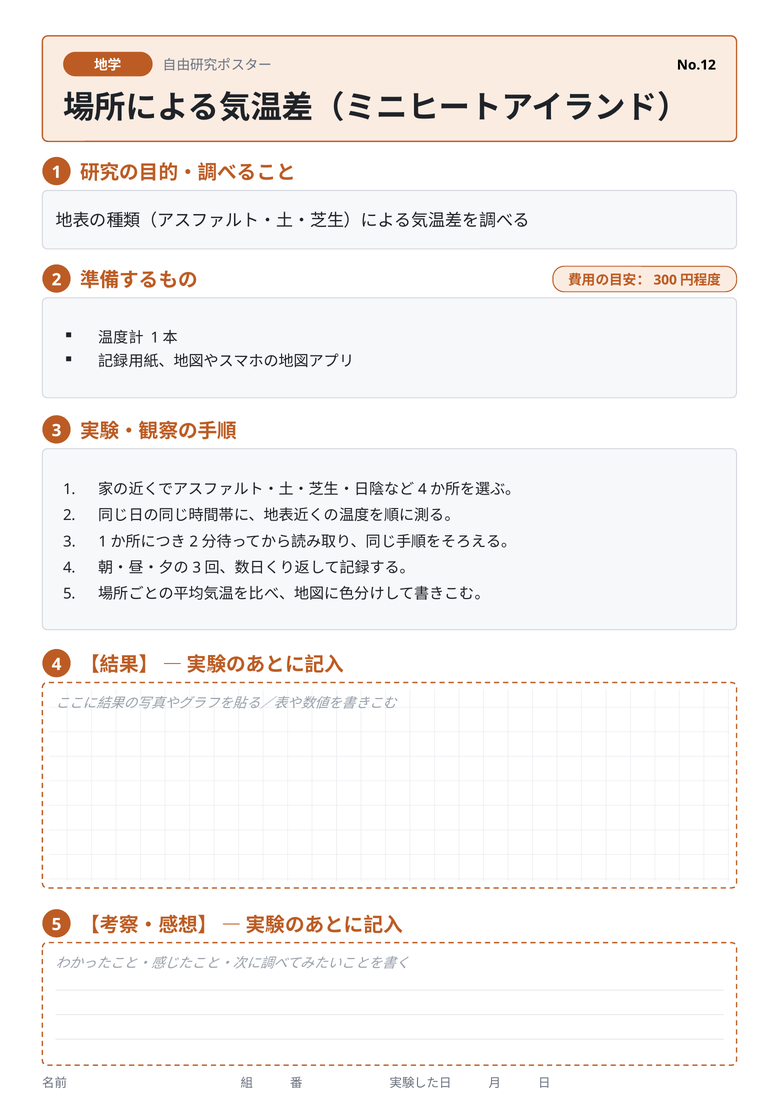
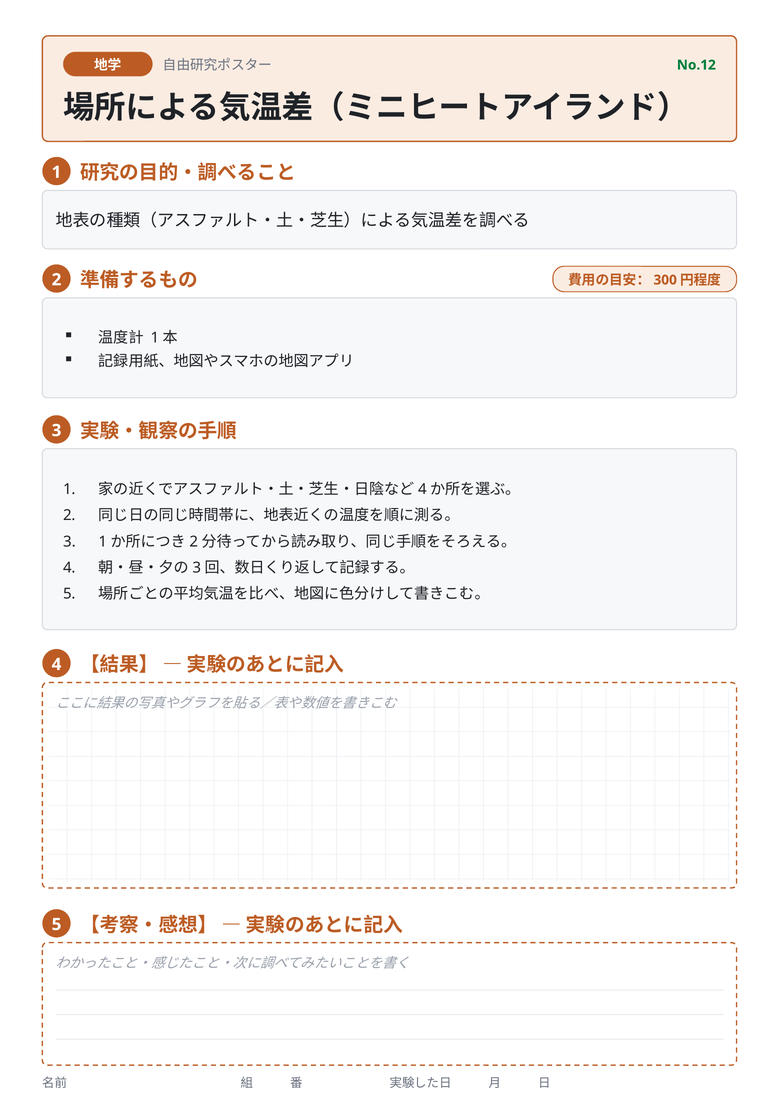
No.12 colour: black -> green (696, 65)
